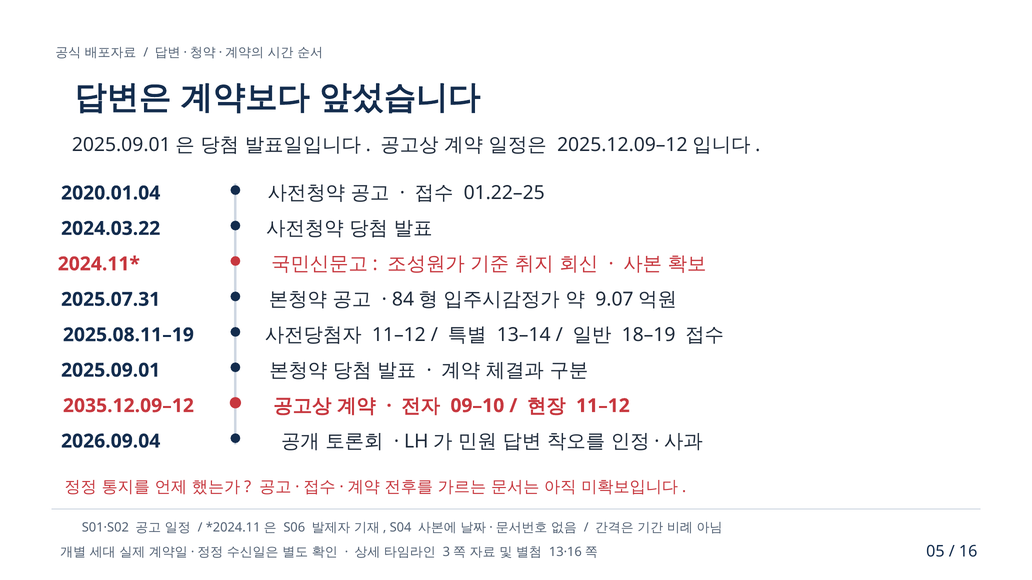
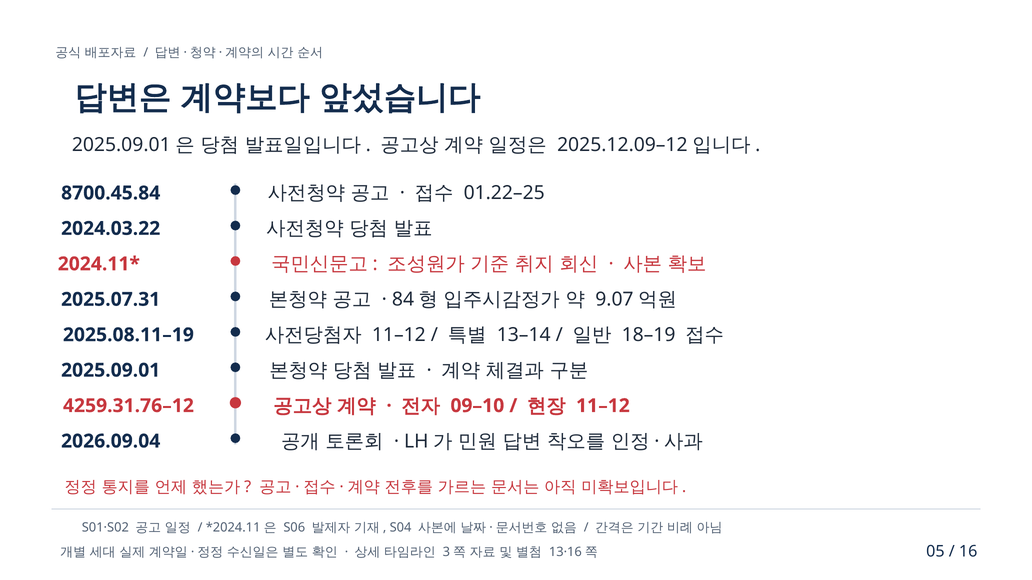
2020.01.04: 2020.01.04 -> 8700.45.84 (111, 193)
2035.12.09–12: 2035.12.09–12 -> 4259.31.76–12 (128, 406)
